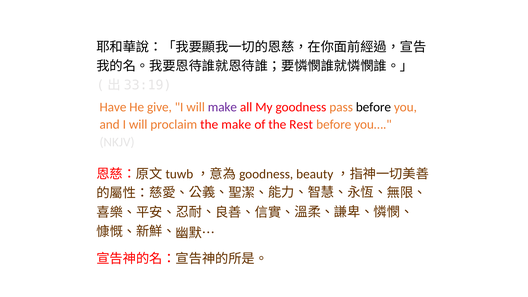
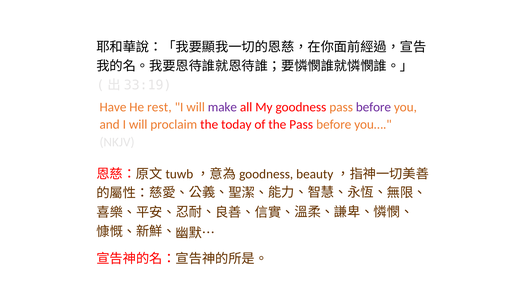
give: give -> rest (159, 107)
before colour: black -> purple (373, 107)
the make: make -> today (236, 125)
the Rest: Rest -> Pass (301, 125)
